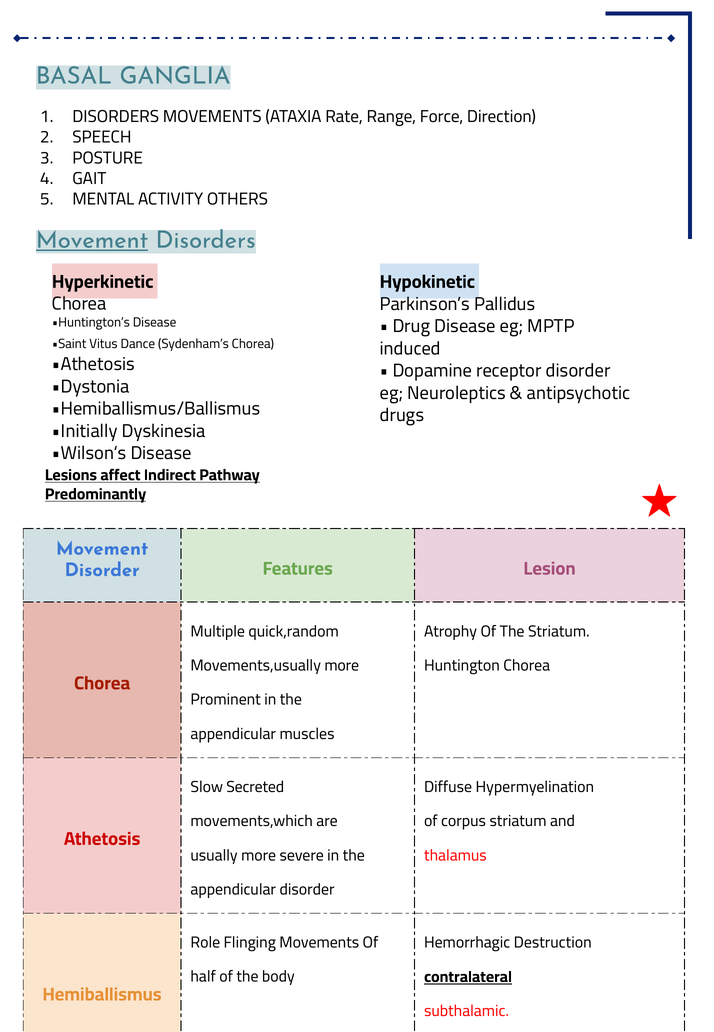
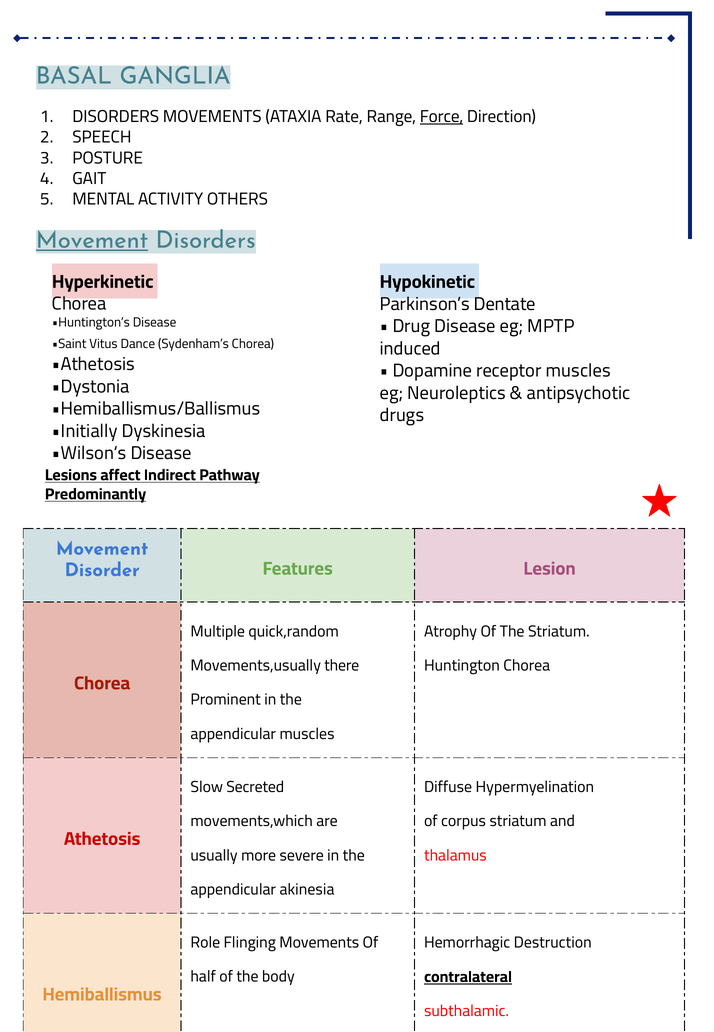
Force underline: none -> present (442, 116)
Pallidus: Pallidus -> Dentate (505, 304)
receptor disorder: disorder -> muscles (578, 370)
Movements,usually more: more -> there (342, 665)
appendicular disorder: disorder -> akinesia (307, 889)
